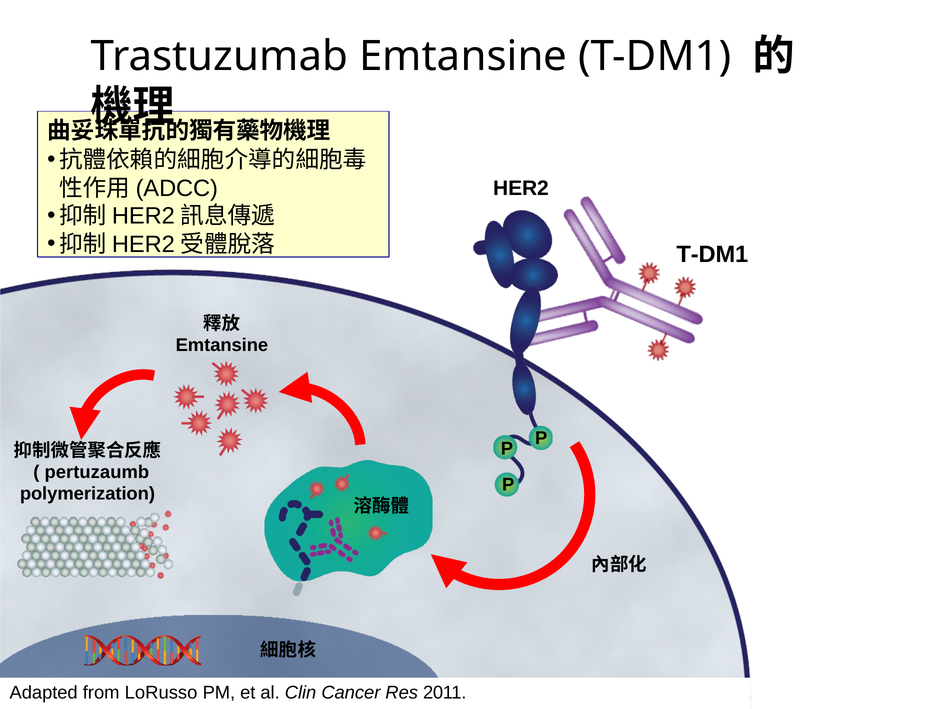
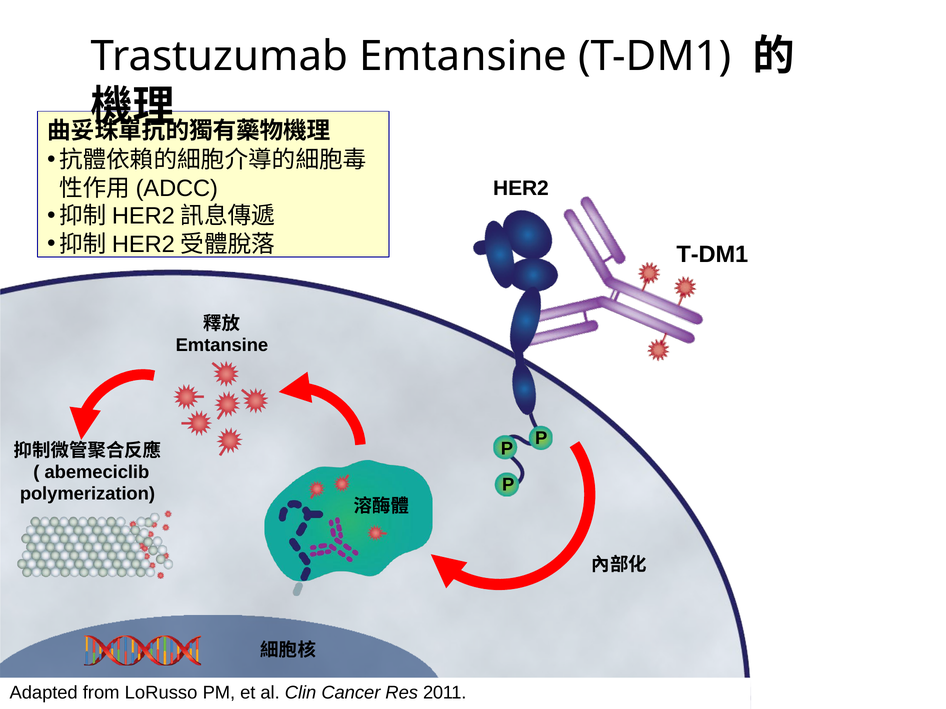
pertuzaumb: pertuzaumb -> abemeciclib (97, 473)
